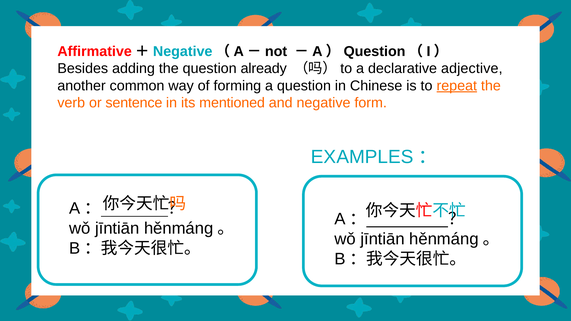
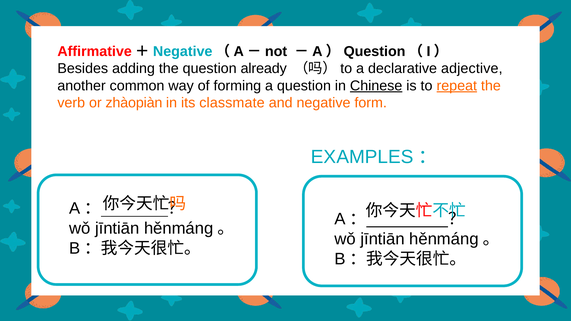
Chinese underline: none -> present (376, 86)
sentence: sentence -> zhàopiàn (134, 103)
mentioned: mentioned -> classmate (232, 103)
